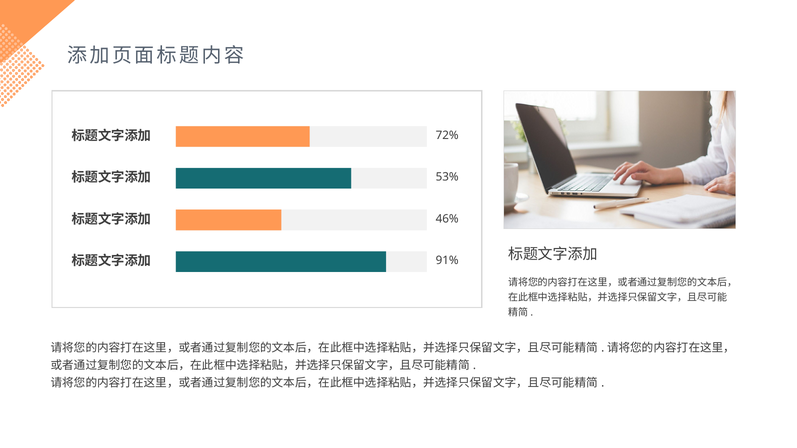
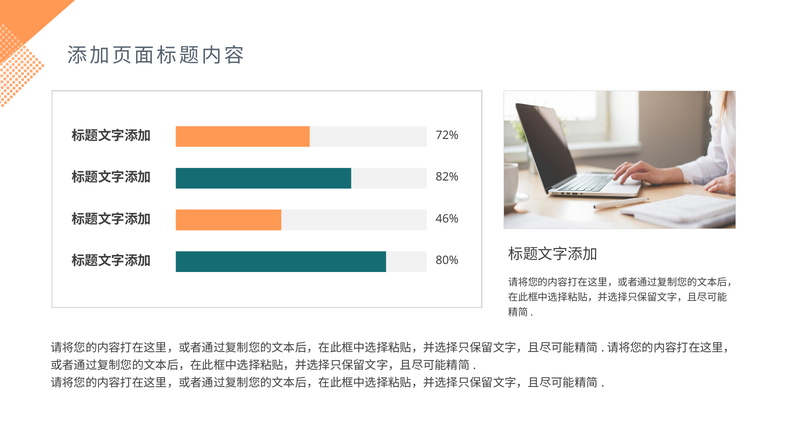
53%: 53% -> 82% (447, 177)
91%: 91% -> 80% (447, 261)
